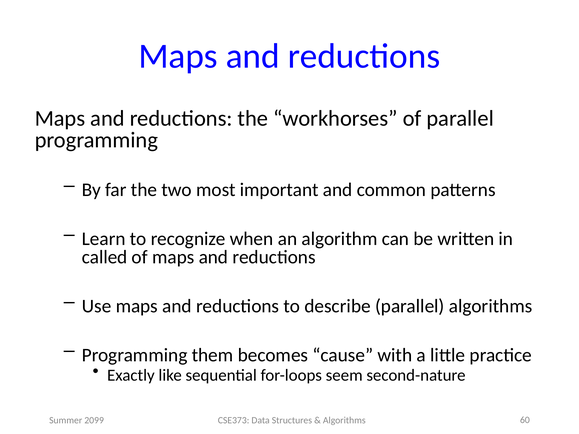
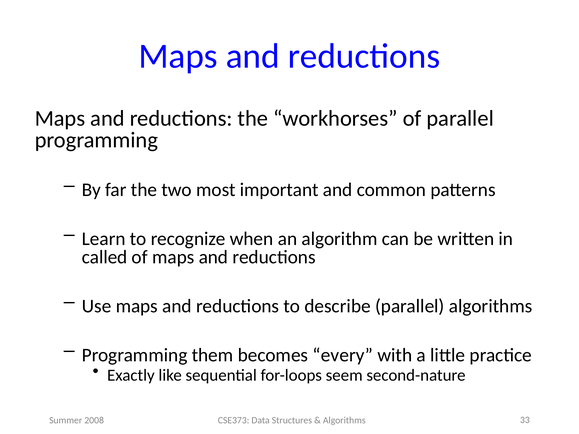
cause: cause -> every (343, 355)
2099: 2099 -> 2008 (94, 420)
60: 60 -> 33 (525, 420)
